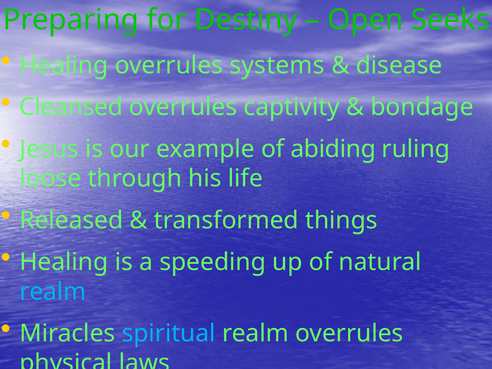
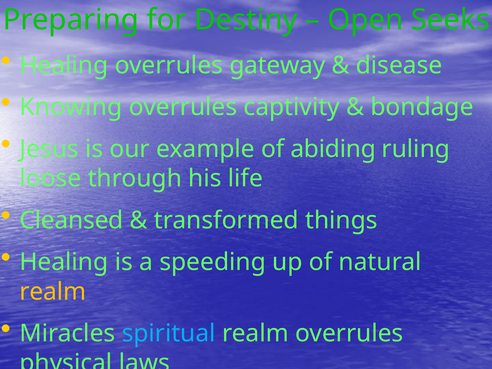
systems: systems -> gateway (277, 65)
Cleansed: Cleansed -> Knowing (71, 107)
Released: Released -> Cleansed (71, 220)
realm colour: light blue -> yellow (53, 292)
